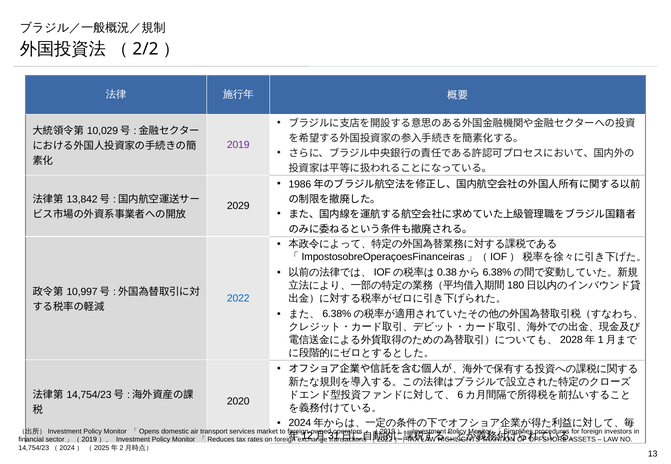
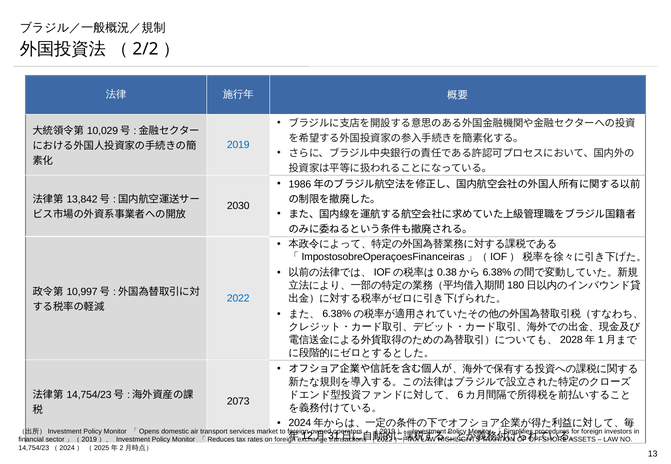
2019 colour: purple -> blue (238, 145)
2029: 2029 -> 2030 (238, 206)
2020: 2020 -> 2073 (238, 402)
